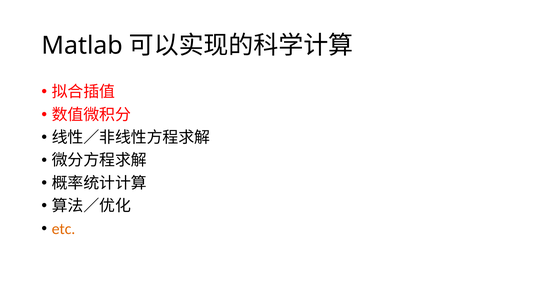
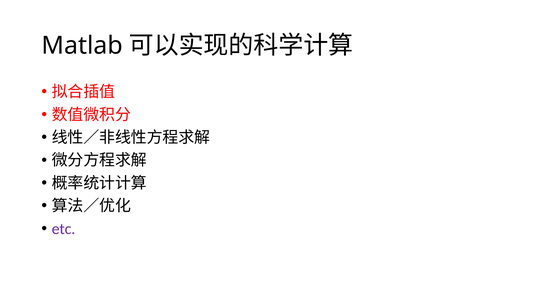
etc colour: orange -> purple (63, 229)
